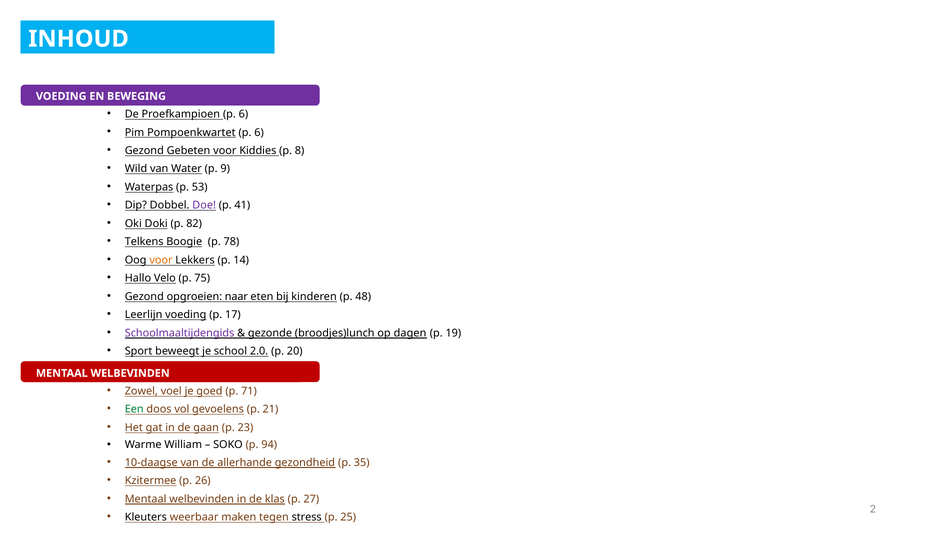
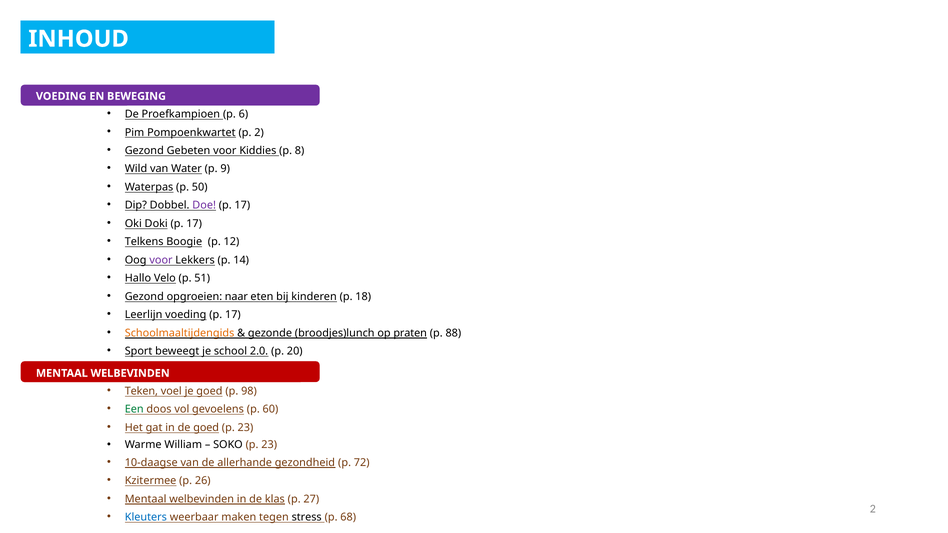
Pompoenkwartet p 6: 6 -> 2 (259, 132)
53: 53 -> 50 (200, 187)
41: 41 -> 17 (242, 205)
Doki p 82: 82 -> 17 (194, 224)
78: 78 -> 12 (231, 242)
voor colour: orange -> purple (161, 260)
75: 75 -> 51 (202, 278)
48: 48 -> 18 (363, 297)
Schoolmaaltijdengids colour: purple -> orange (180, 333)
dagen: dagen -> praten (410, 333)
19: 19 -> 88 (453, 333)
Zowel: Zowel -> Teken (141, 391)
71: 71 -> 98 (249, 391)
21: 21 -> 60 (270, 410)
de gaan: gaan -> goed (206, 428)
SOKO p 94: 94 -> 23 (269, 445)
35: 35 -> 72 (362, 463)
Kleuters colour: black -> blue (146, 518)
25: 25 -> 68 (348, 518)
